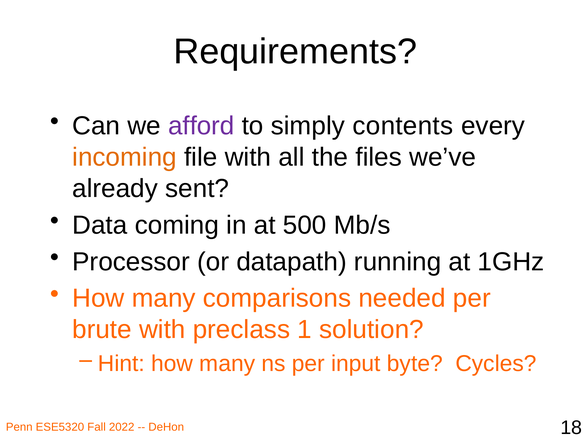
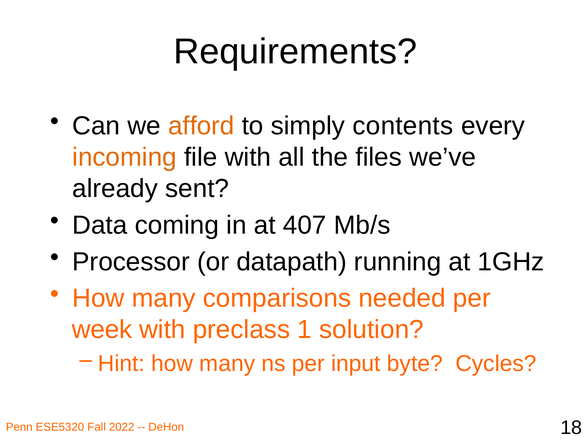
afford colour: purple -> orange (201, 126)
500: 500 -> 407 (305, 225)
brute: brute -> week (102, 330)
